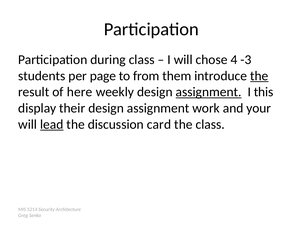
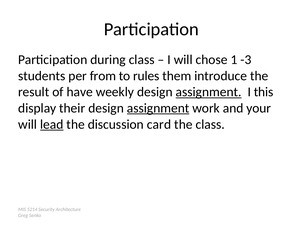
4: 4 -> 1 (234, 60)
page: page -> from (103, 76)
from: from -> rules (146, 76)
the underline: present -> none (259, 76)
here: here -> have (80, 92)
assignment underline: none -> present (158, 108)
